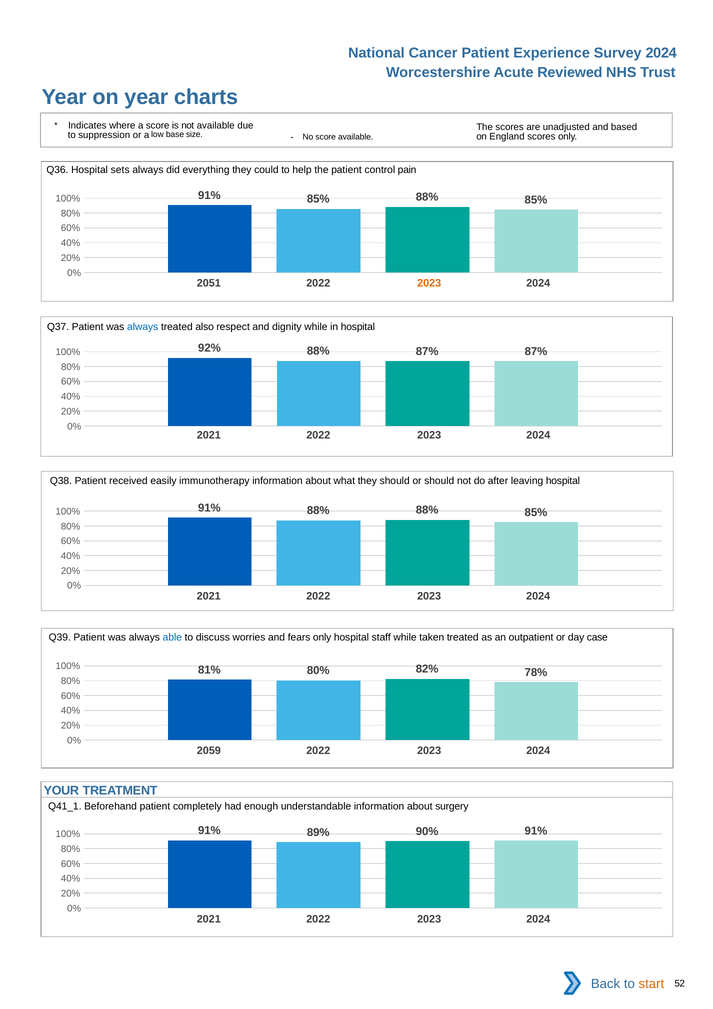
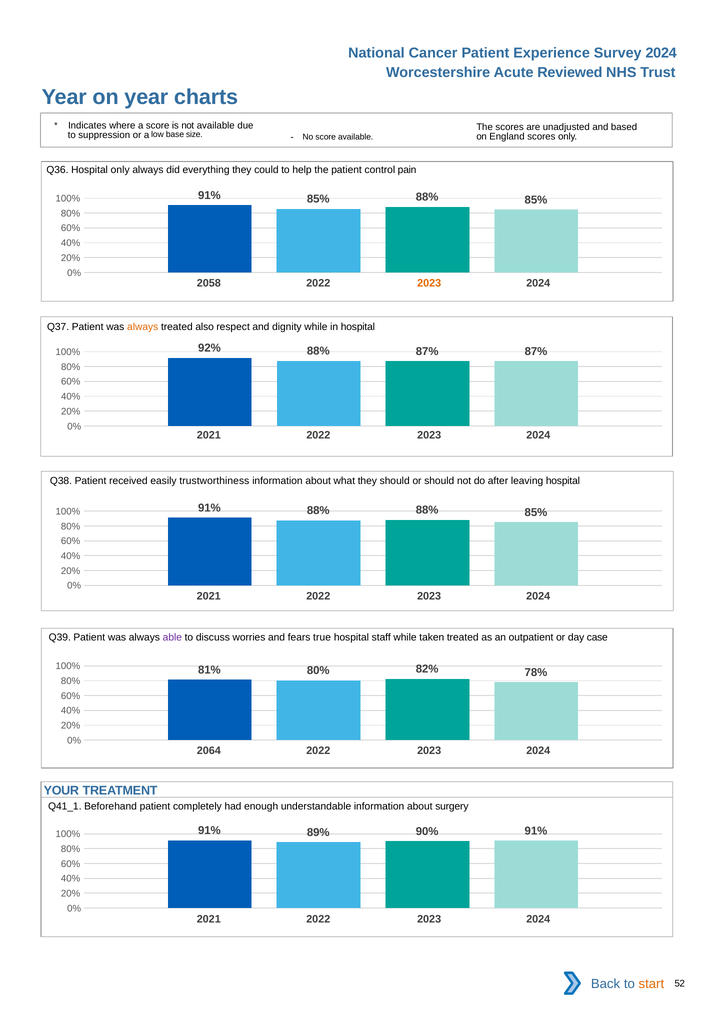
Hospital sets: sets -> only (120, 170)
2051: 2051 -> 2058 (209, 283)
always colour: blue -> orange (143, 327)
immunotherapy: immunotherapy -> trustworthiness (214, 481)
able colour: blue -> purple (172, 637)
fears only: only -> true (322, 637)
2059: 2059 -> 2064 (209, 751)
